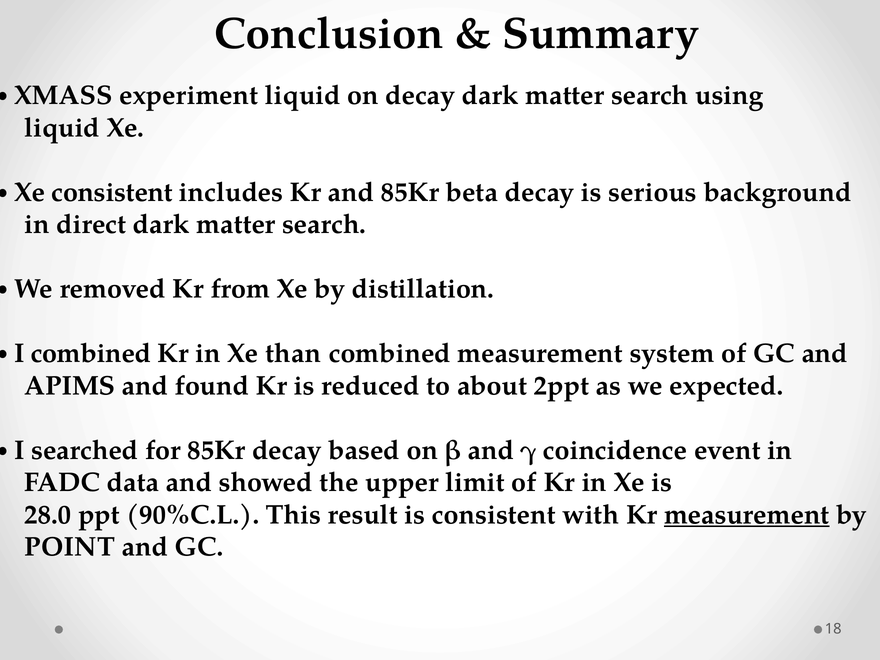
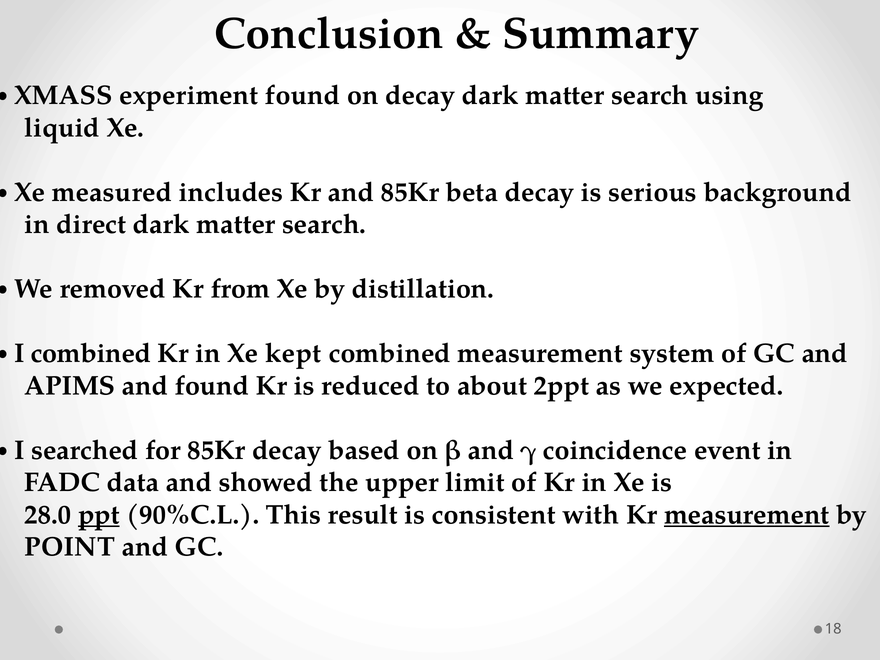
experiment liquid: liquid -> found (303, 95)
Xe consistent: consistent -> measured (112, 192)
than: than -> kept (293, 354)
ppt underline: none -> present (99, 515)
